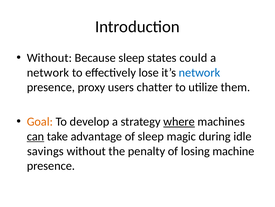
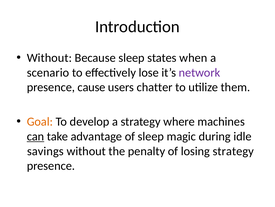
could: could -> when (193, 58)
network: network -> scenario (48, 72)
network colour: blue -> purple (199, 72)
proxy: proxy -> cause (91, 87)
where underline: present -> none (179, 121)
losing machine: machine -> strategy (233, 151)
